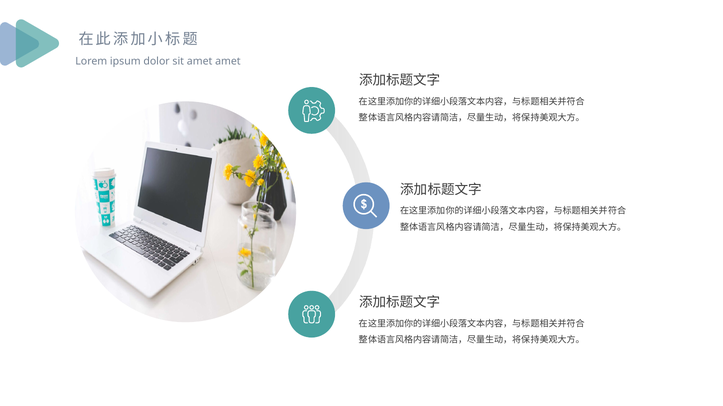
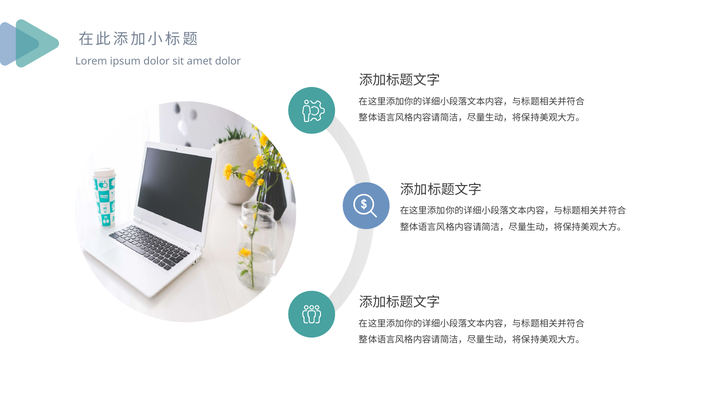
amet amet: amet -> dolor (228, 62)
